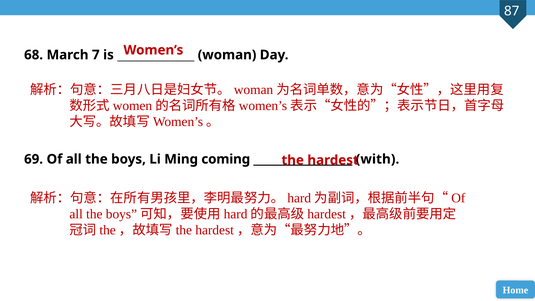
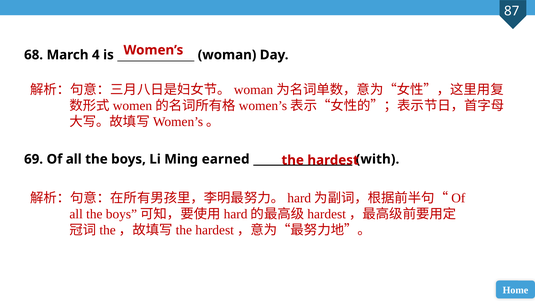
7: 7 -> 4 (96, 55)
coming: coming -> earned (226, 159)
